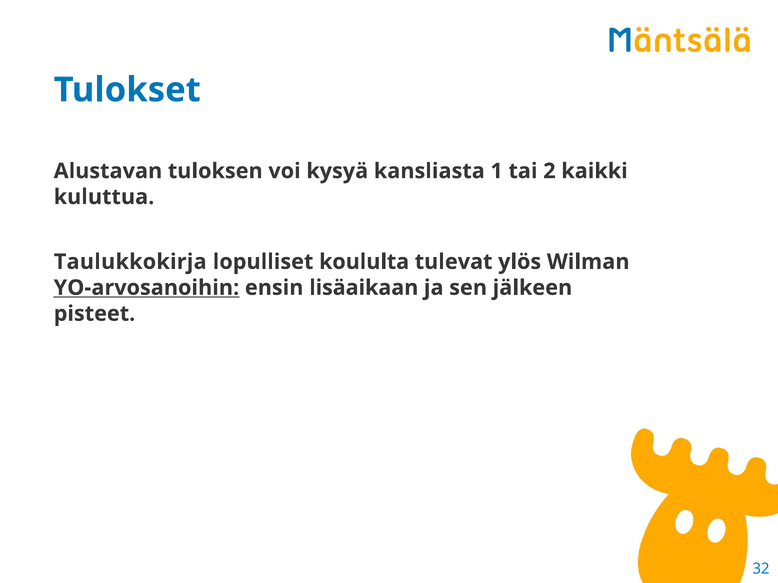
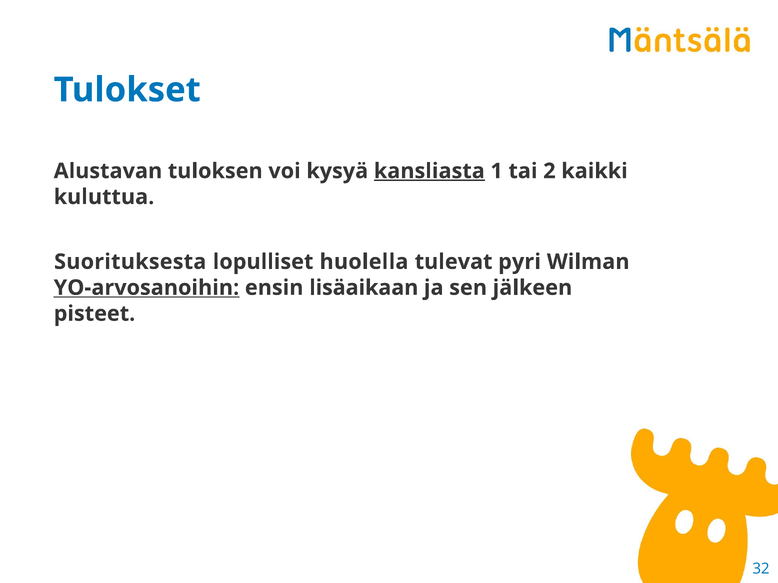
kansliasta underline: none -> present (429, 171)
Taulukkokirja: Taulukkokirja -> Suorituksesta (130, 262)
koululta: koululta -> huolella (364, 262)
ylös: ylös -> pyri (520, 262)
